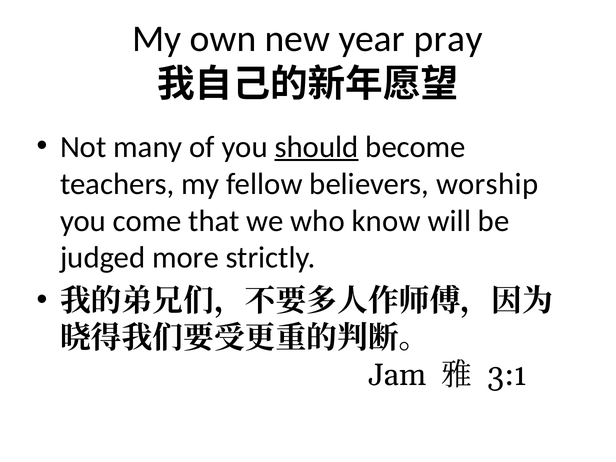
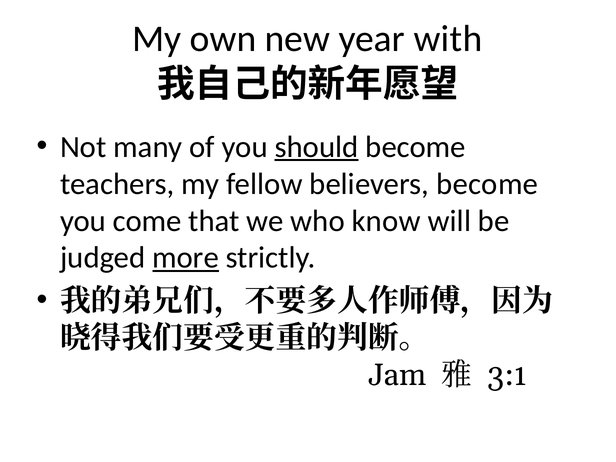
pray: pray -> with (448, 39)
believers worship: worship -> become (487, 184)
more underline: none -> present (186, 258)
